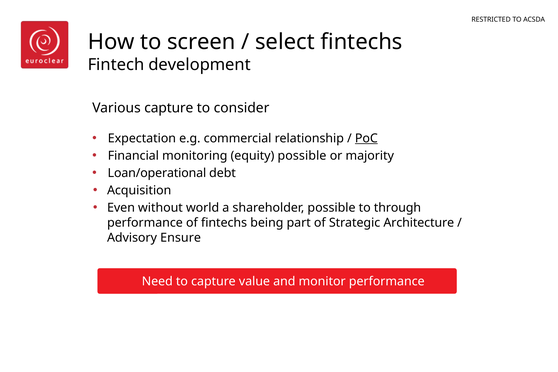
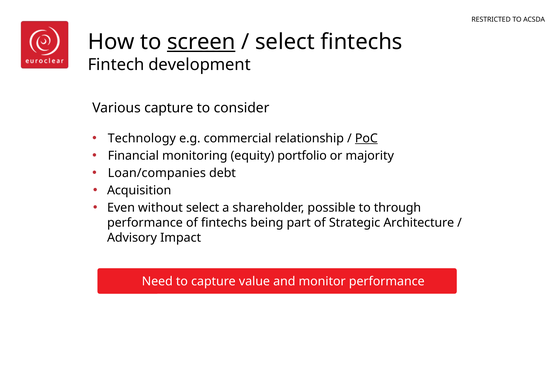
screen underline: none -> present (201, 42)
Expectation: Expectation -> Technology (142, 138)
equity possible: possible -> portfolio (302, 156)
Loan/operational: Loan/operational -> Loan/companies (157, 173)
without world: world -> select (203, 208)
Ensure: Ensure -> Impact (181, 238)
